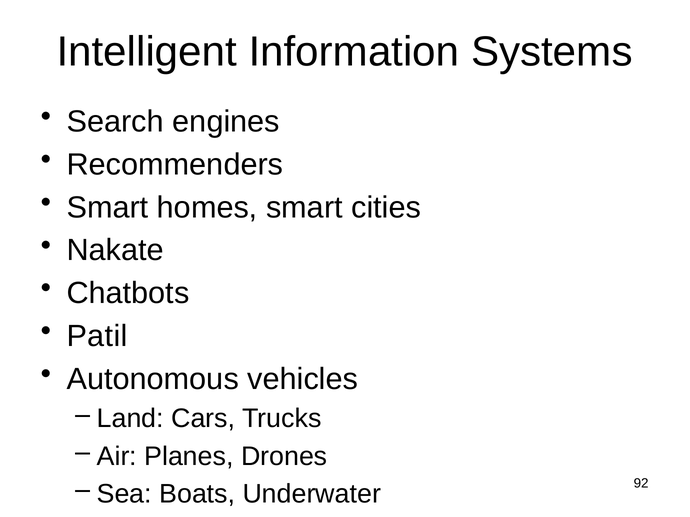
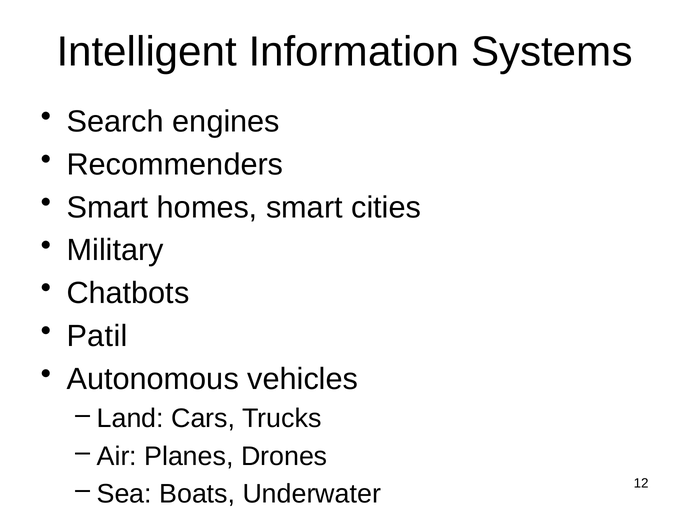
Nakate: Nakate -> Military (115, 251)
92: 92 -> 12 (641, 484)
